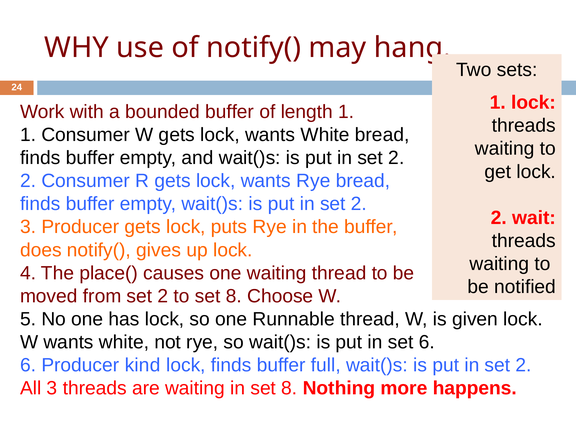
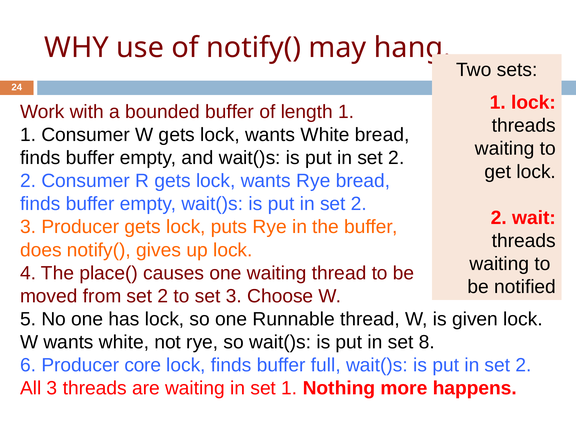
to set 8: 8 -> 3 (234, 296)
set 6: 6 -> 8 (427, 342)
kind: kind -> core (143, 365)
in set 8: 8 -> 1 (289, 388)
